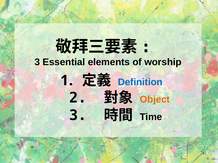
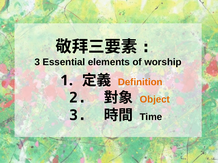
Definition colour: blue -> orange (140, 82)
